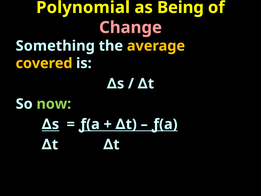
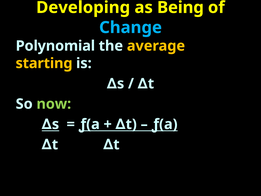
Polynomial: Polynomial -> Developing (83, 7)
Change colour: pink -> light blue (131, 27)
Something: Something -> Polynomial (55, 46)
covered: covered -> starting (44, 63)
